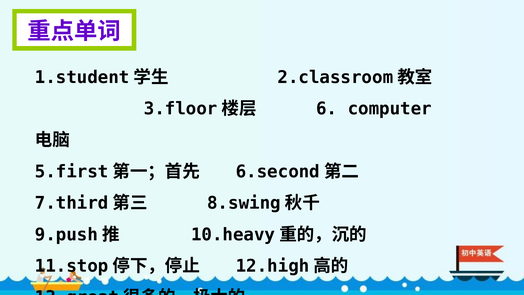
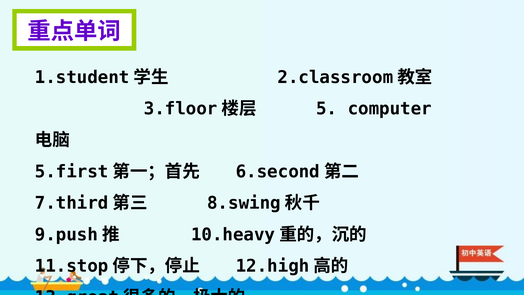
6: 6 -> 5 (327, 109)
